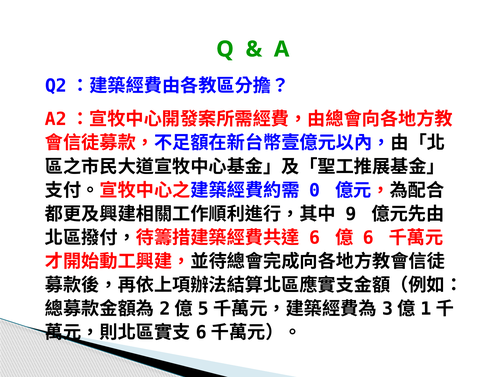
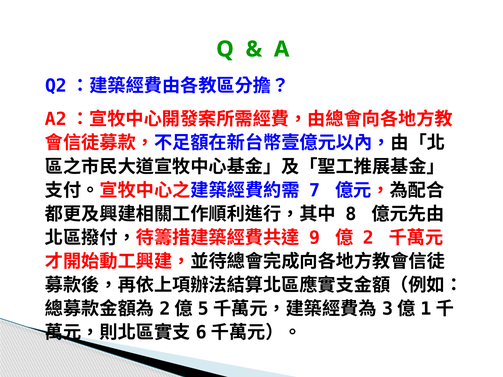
0: 0 -> 7 (314, 190)
9: 9 -> 8 (351, 214)
6: 6 -> 9 (314, 238)
6: 6 -> 2 (368, 238)
